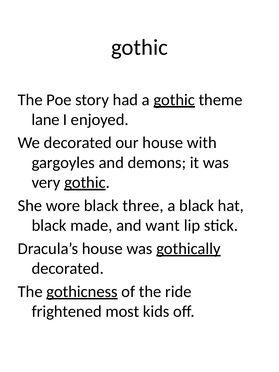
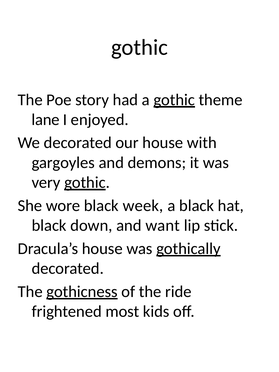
three: three -> week (143, 206)
made: made -> down (91, 225)
